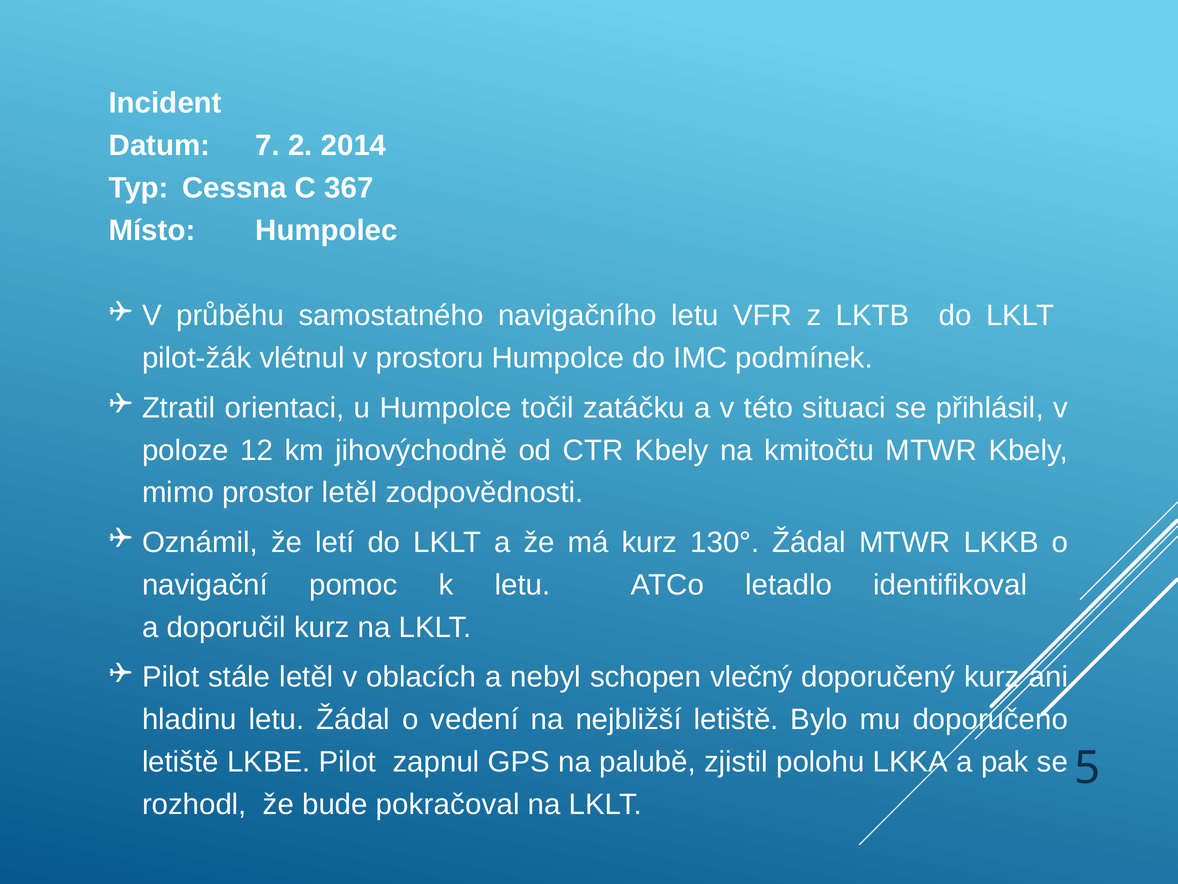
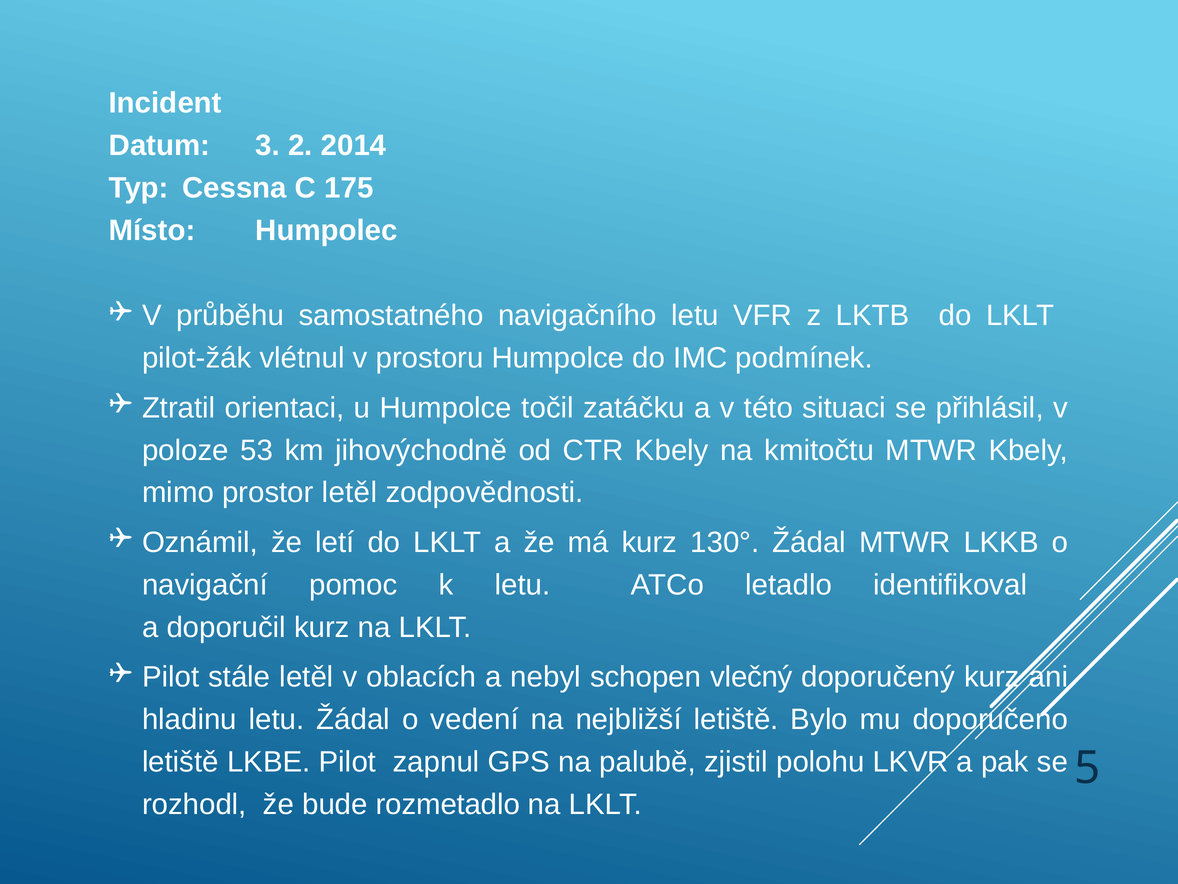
7: 7 -> 3 (268, 146)
367: 367 -> 175 (349, 188)
12: 12 -> 53 (257, 450)
LKKA: LKKA -> LKVR (911, 762)
pokračoval: pokračoval -> rozmetadlo (448, 804)
